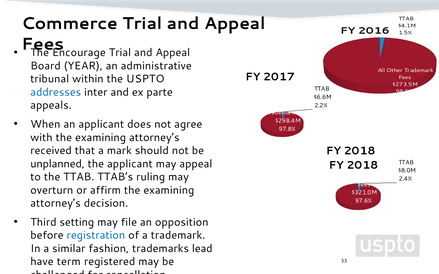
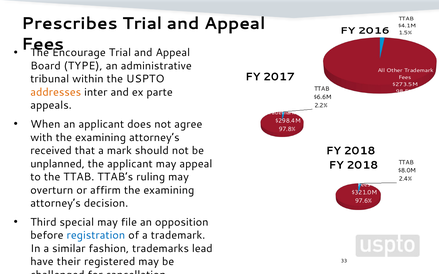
Commerce: Commerce -> Prescribes (70, 24)
YEAR: YEAR -> TYPE (83, 66)
addresses colour: blue -> orange (56, 92)
setting: setting -> special (77, 222)
term: term -> their (69, 262)
